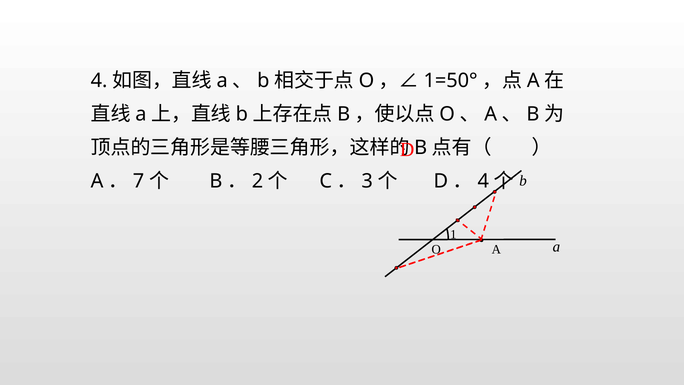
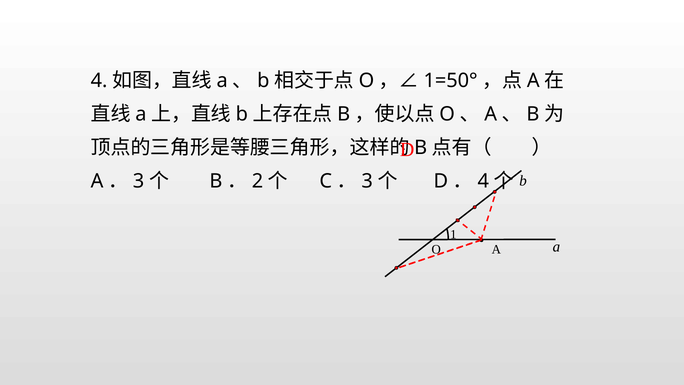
7: 7 -> 3 (139, 181)
